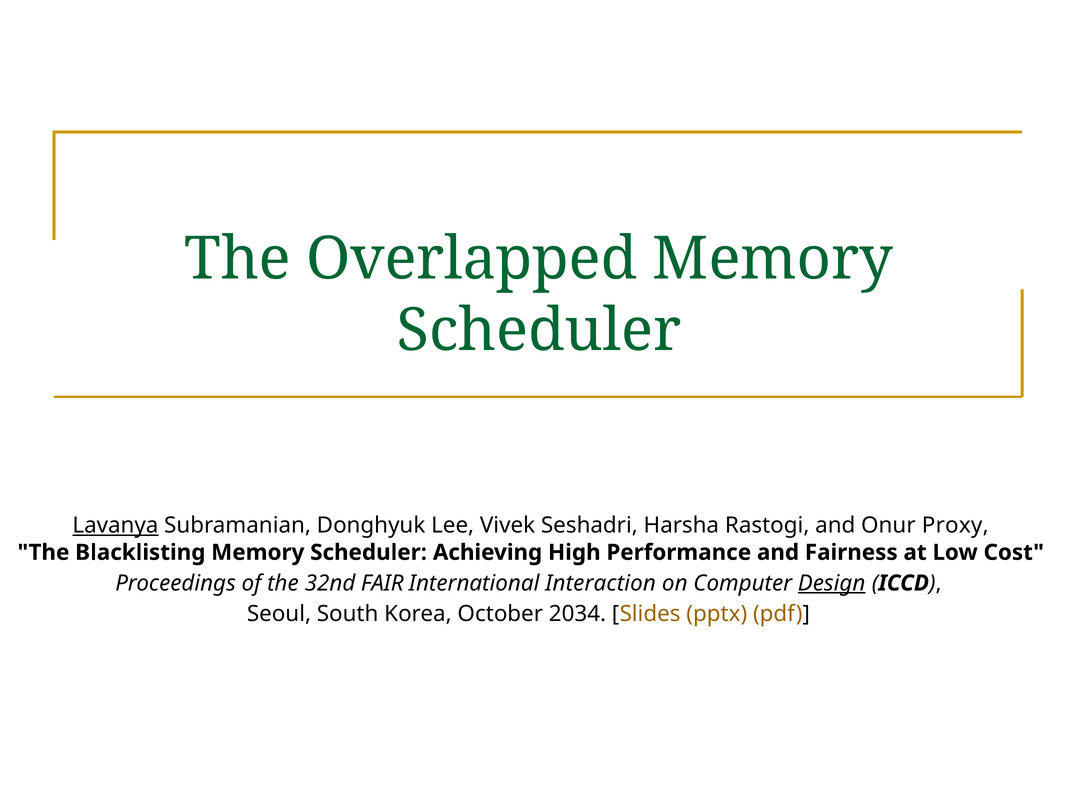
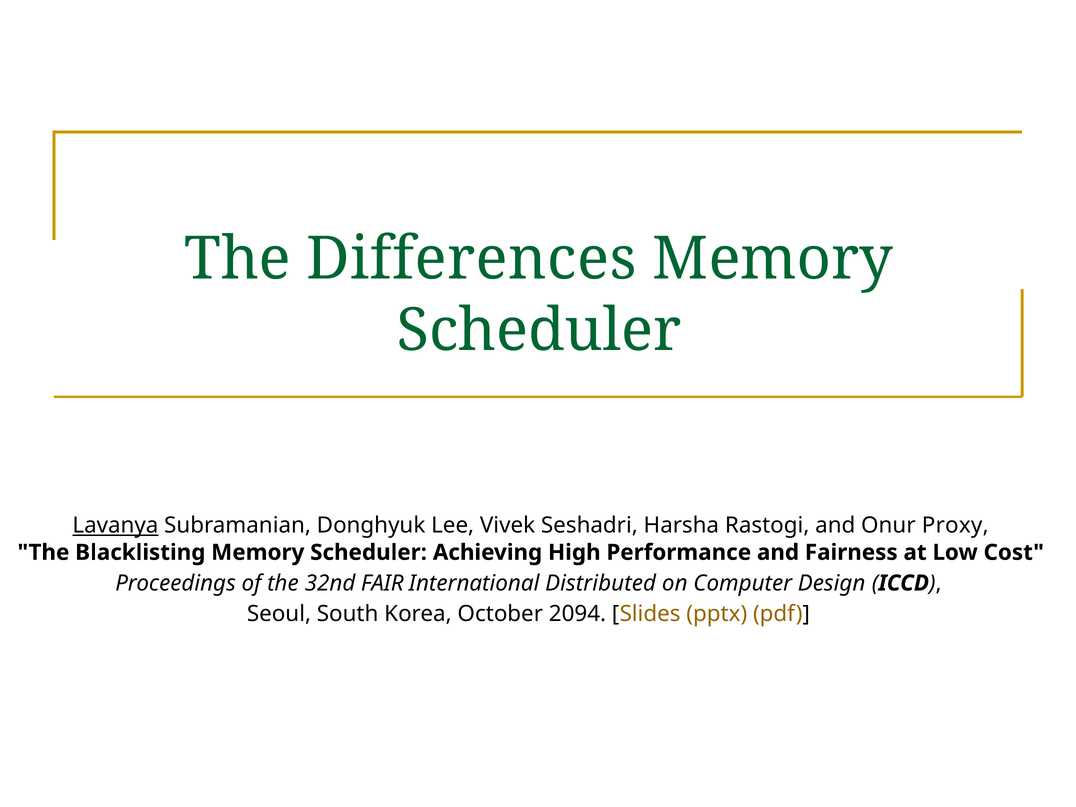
Overlapped: Overlapped -> Differences (471, 259)
Interaction: Interaction -> Distributed (601, 583)
Design underline: present -> none (832, 583)
2034: 2034 -> 2094 (577, 614)
